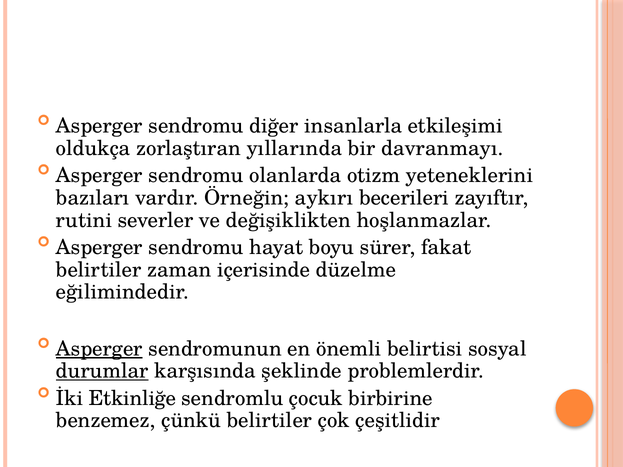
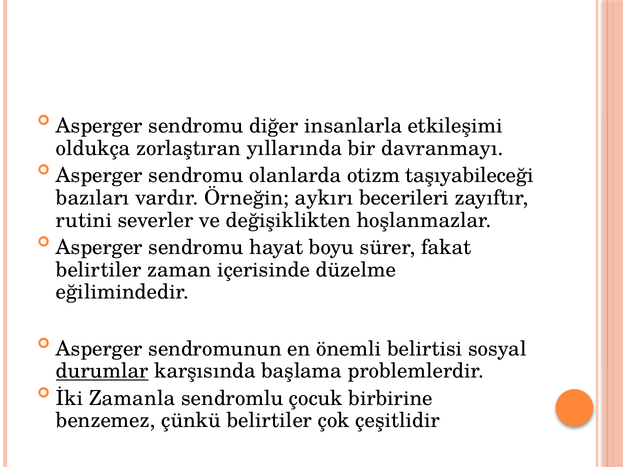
yeteneklerini: yeteneklerini -> taşıyabileceği (470, 176)
Asperger underline: present -> none (99, 349)
şeklinde: şeklinde -> başlama (302, 371)
Etkinliğe: Etkinliğe -> Zamanla (132, 398)
